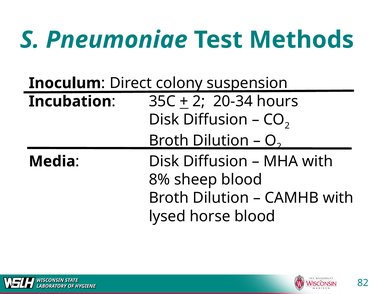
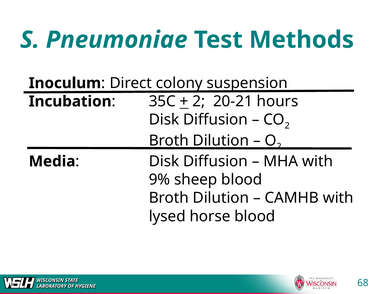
20-34: 20-34 -> 20-21 (233, 101)
8%: 8% -> 9% (159, 180)
82: 82 -> 68 (363, 283)
